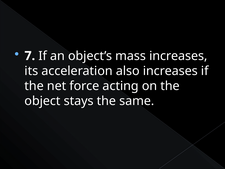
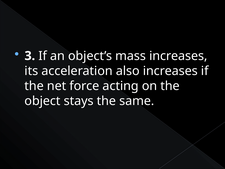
7: 7 -> 3 (30, 56)
